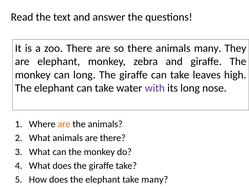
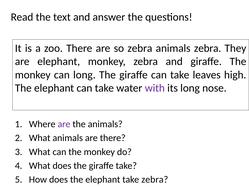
so there: there -> zebra (140, 48)
animals many: many -> zebra (208, 48)
are colour: orange -> purple (64, 124)
take many: many -> zebra (155, 179)
